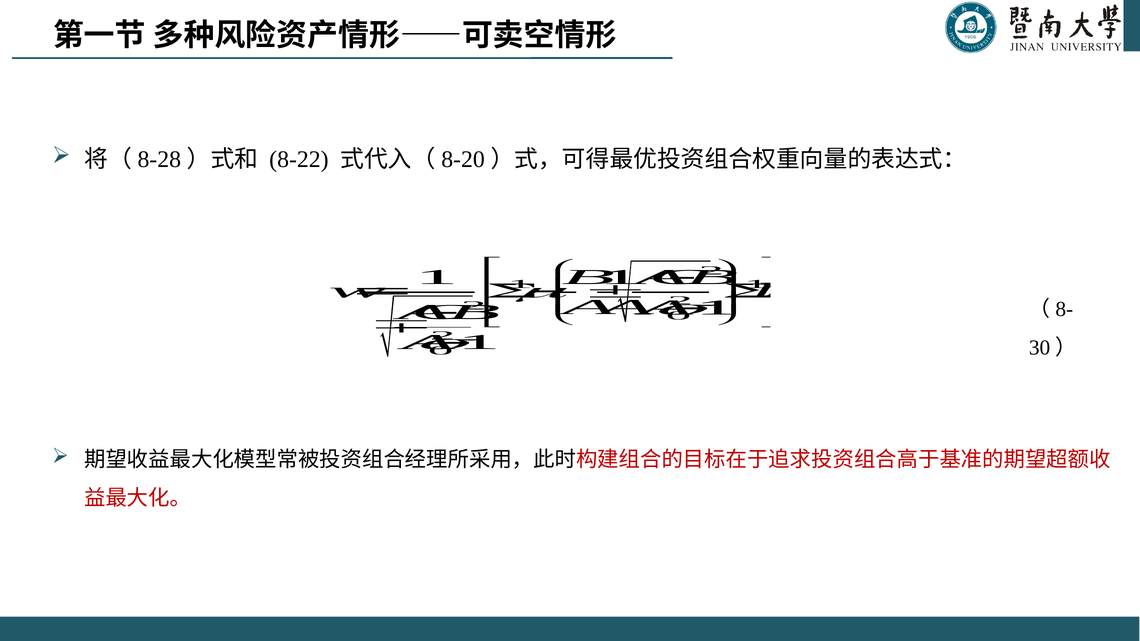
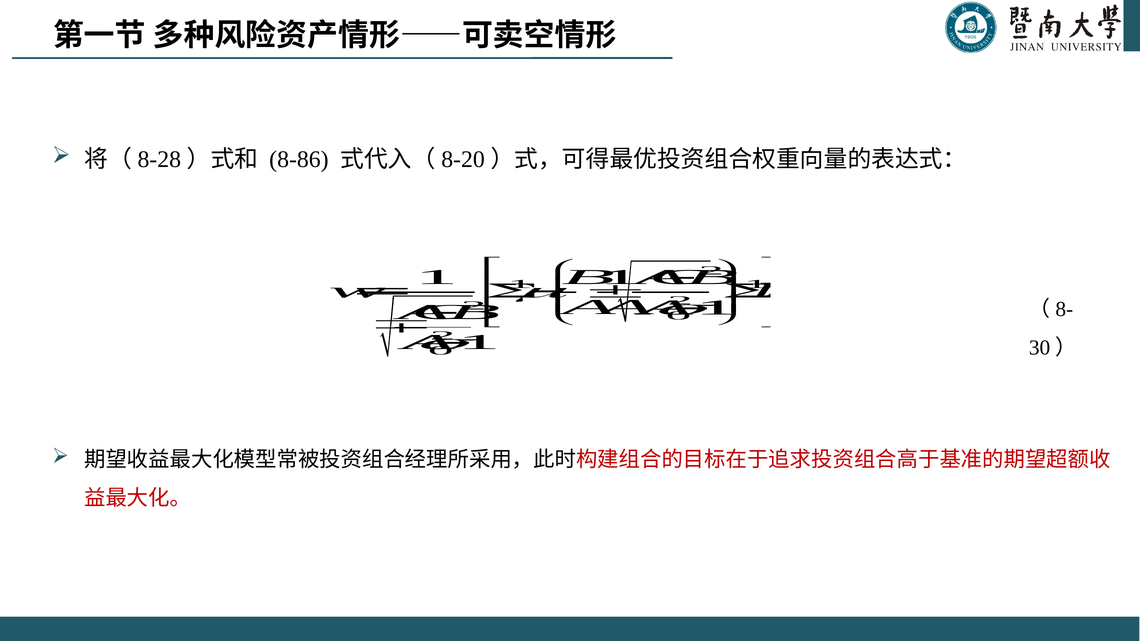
8-22: 8-22 -> 8-86 (299, 159)
